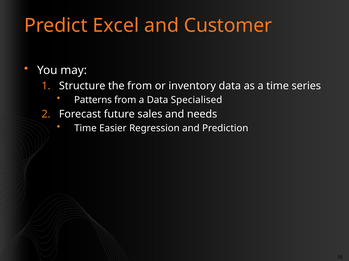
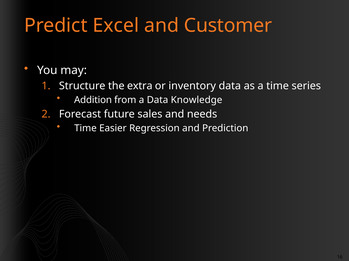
the from: from -> extra (140, 86)
Patterns: Patterns -> Addition (93, 100)
Specialised: Specialised -> Knowledge (197, 100)
